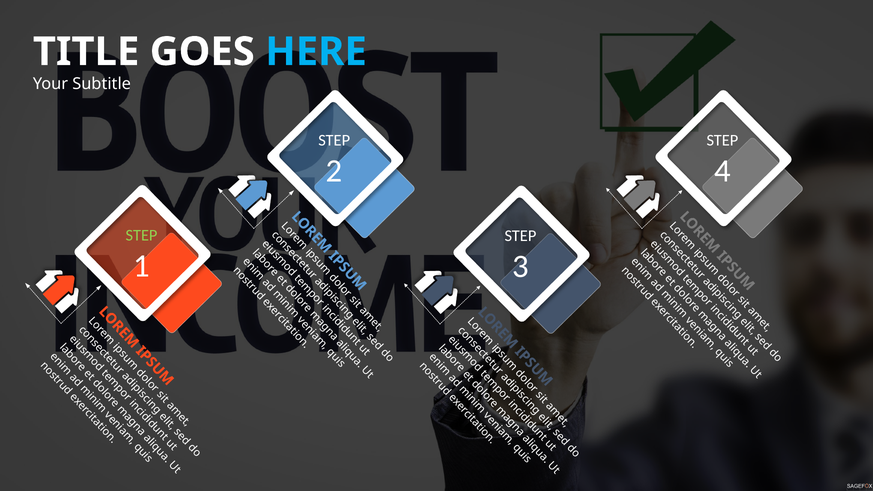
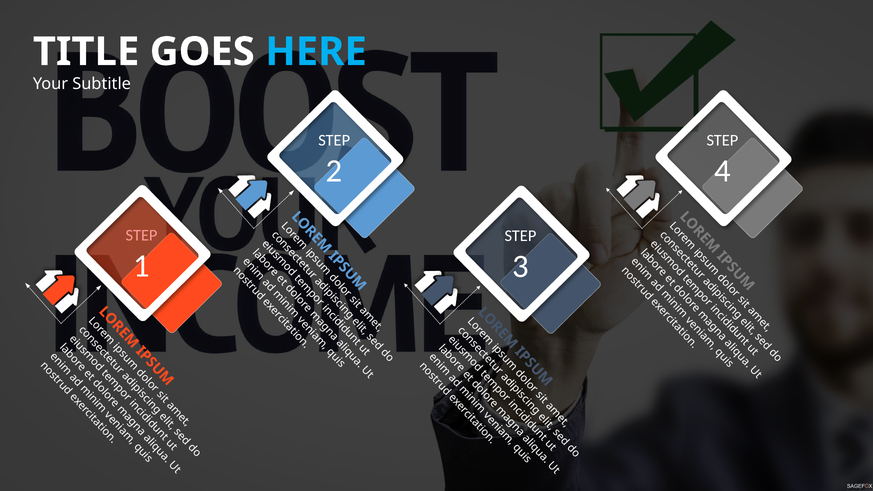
STEP colour: light green -> pink (141, 235)
